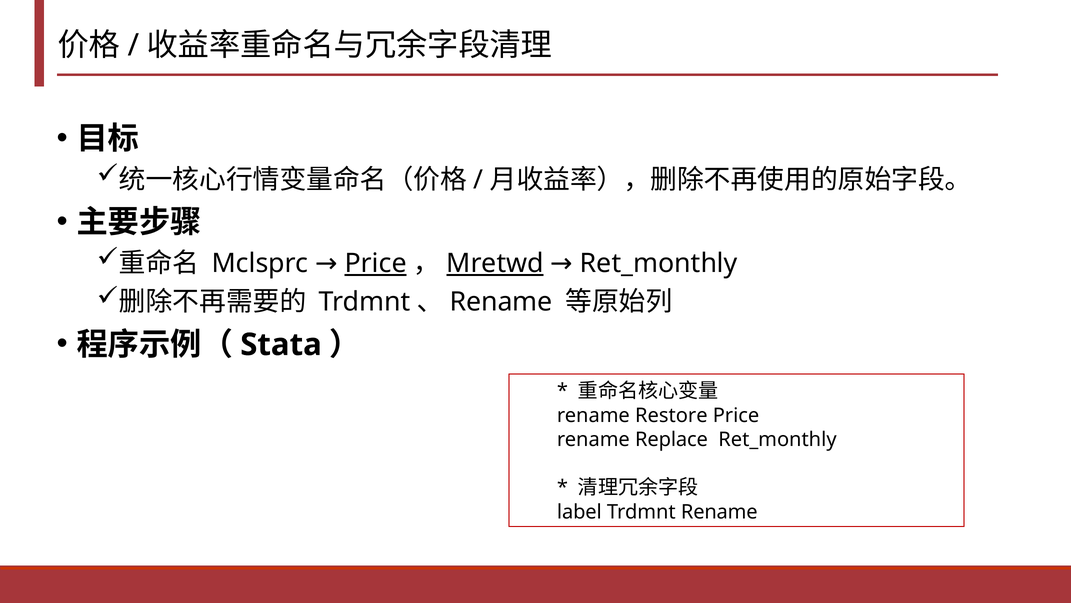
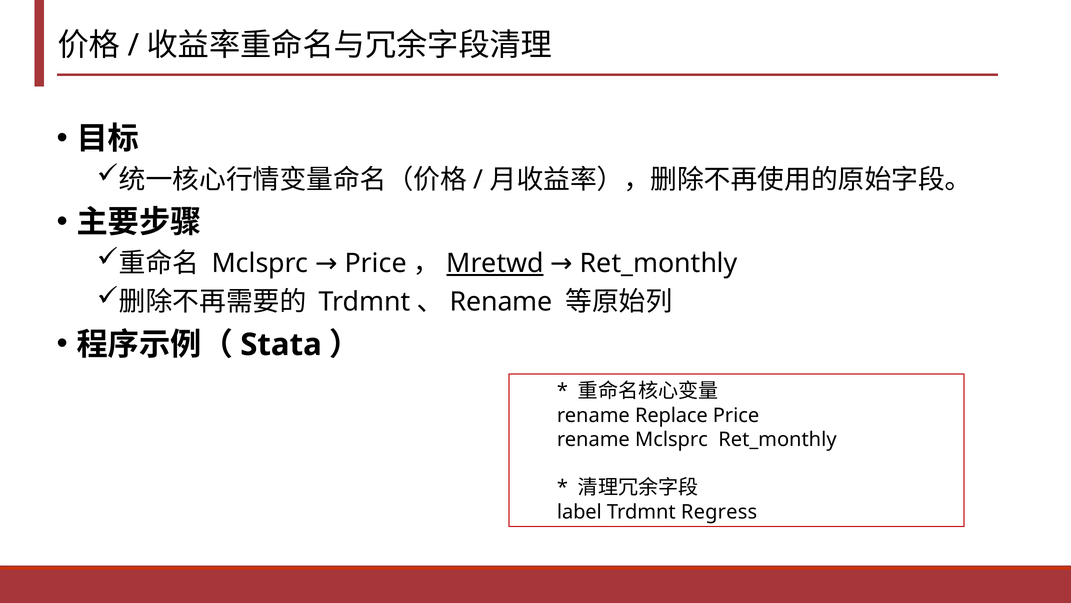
Price underline: present -> none (376, 263)
Restore: Restore -> Replace (671, 415)
rename Replace: Replace -> Mclsprc (671, 439)
Trdmnt Rename: Rename -> Regress (719, 511)
